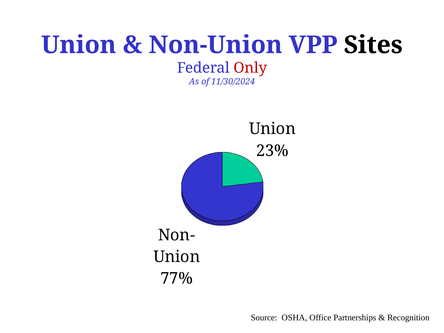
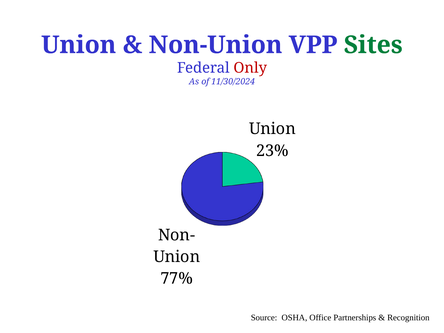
Sites colour: black -> green (373, 45)
